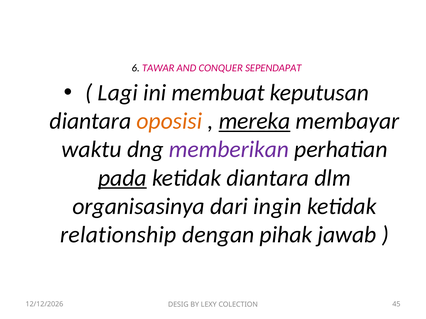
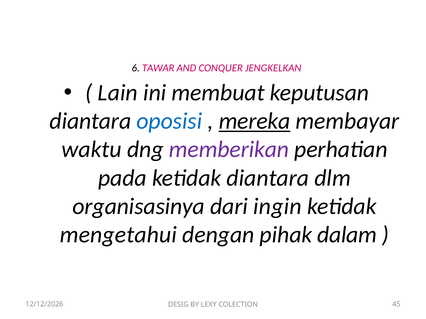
SEPENDAPAT: SEPENDAPAT -> JENGKELKAN (273, 68)
Lagi: Lagi -> Lain (118, 93)
oposisi colour: orange -> blue (169, 121)
pada underline: present -> none (122, 178)
relationship: relationship -> mengetahui (118, 235)
jawab: jawab -> dalam (347, 235)
